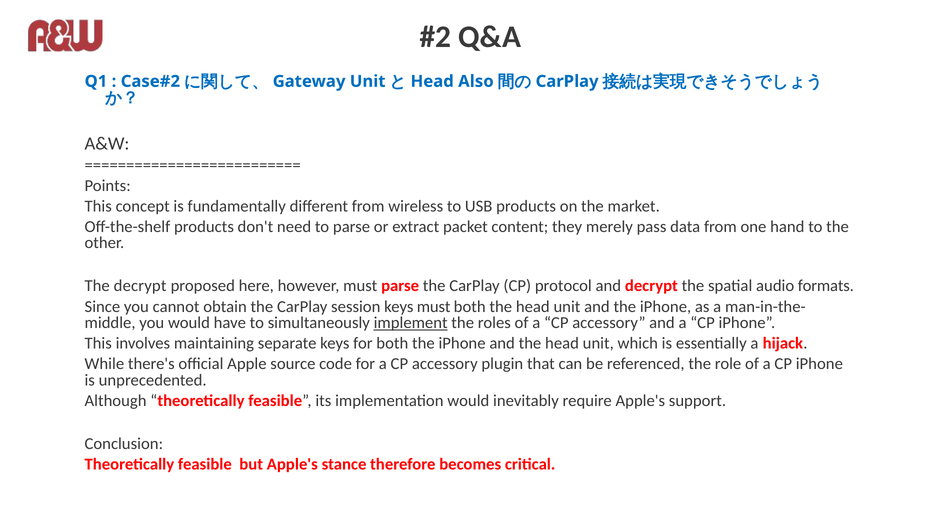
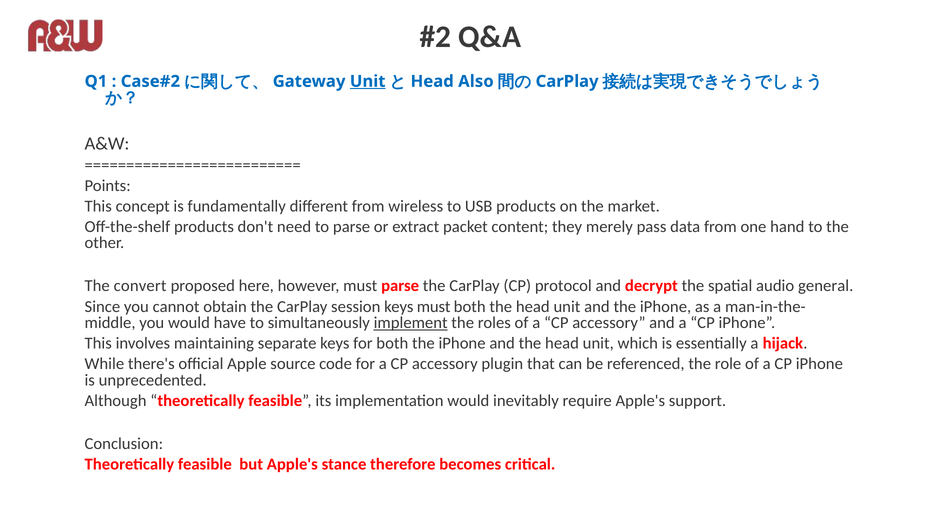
Unit underline: none -> present (368, 81)
The decrypt: decrypt -> convert (140, 286)
formats: formats -> general (826, 286)
